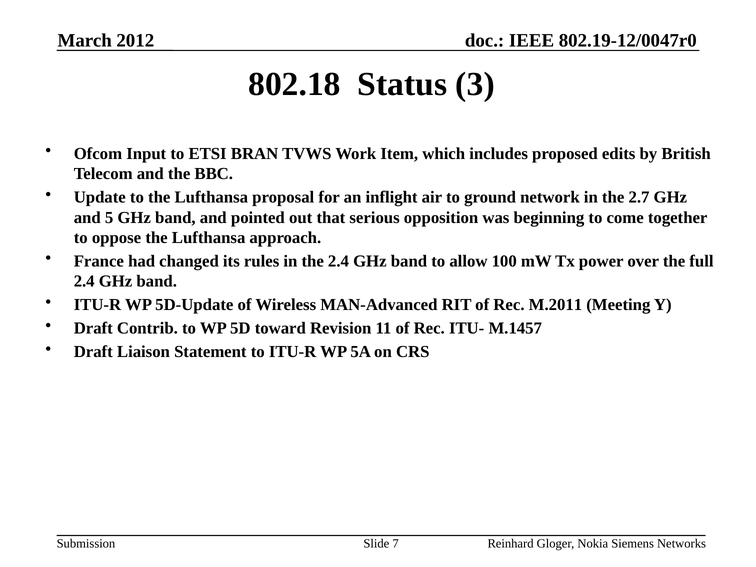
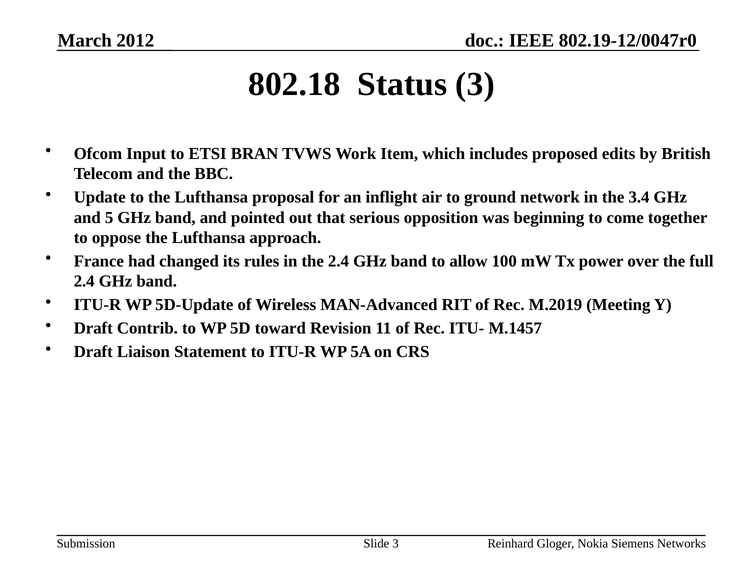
2.7: 2.7 -> 3.4 (639, 197)
M.2011: M.2011 -> M.2019 (555, 305)
Slide 7: 7 -> 3 (396, 544)
